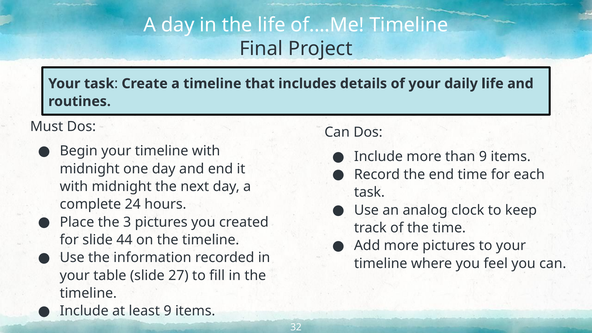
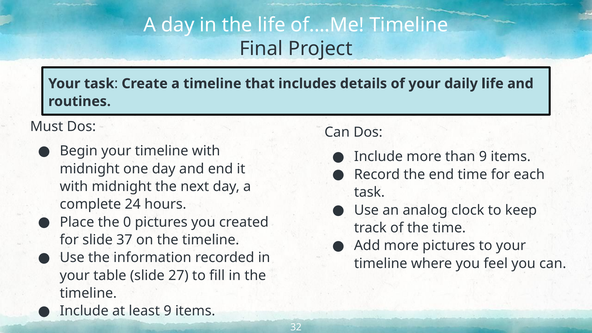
3: 3 -> 0 (127, 222)
44: 44 -> 37 (124, 240)
